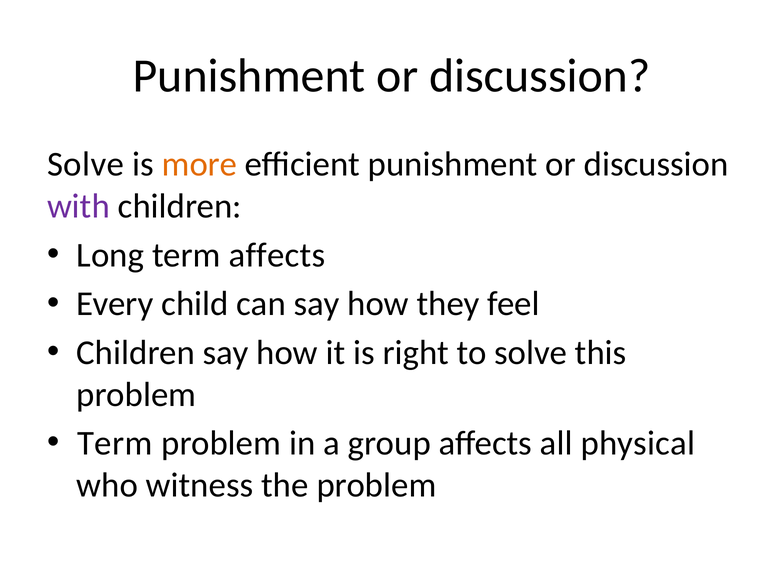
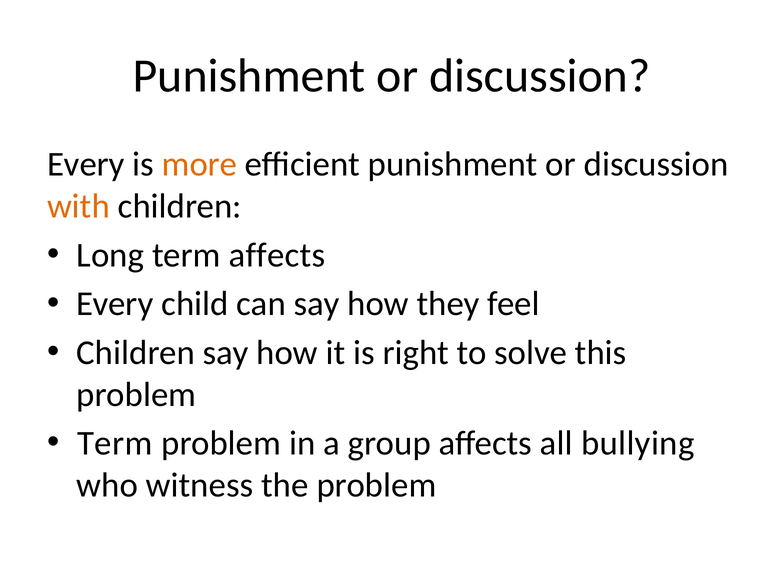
Solve: Solve -> Every (86, 164)
with colour: purple -> orange (78, 206)
physical: physical -> bullying (638, 443)
